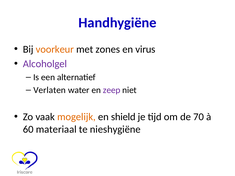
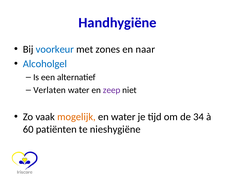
voorkeur colour: orange -> blue (55, 49)
virus: virus -> naar (145, 49)
Alcoholgel colour: purple -> blue (45, 64)
en shield: shield -> water (123, 117)
70: 70 -> 34 (199, 117)
materiaal: materiaal -> patiënten (56, 130)
